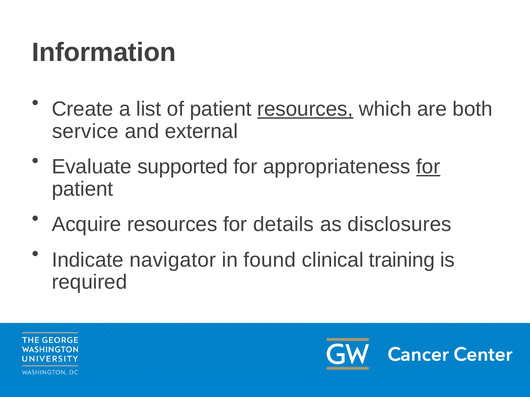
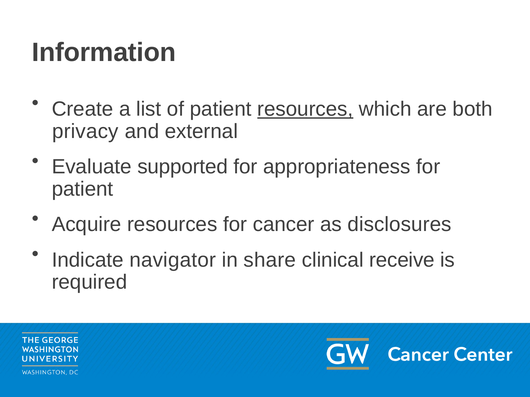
service: service -> privacy (85, 131)
for underline: present -> none (428, 167)
details: details -> cancer (284, 225)
found: found -> share (270, 260)
training: training -> receive (402, 260)
